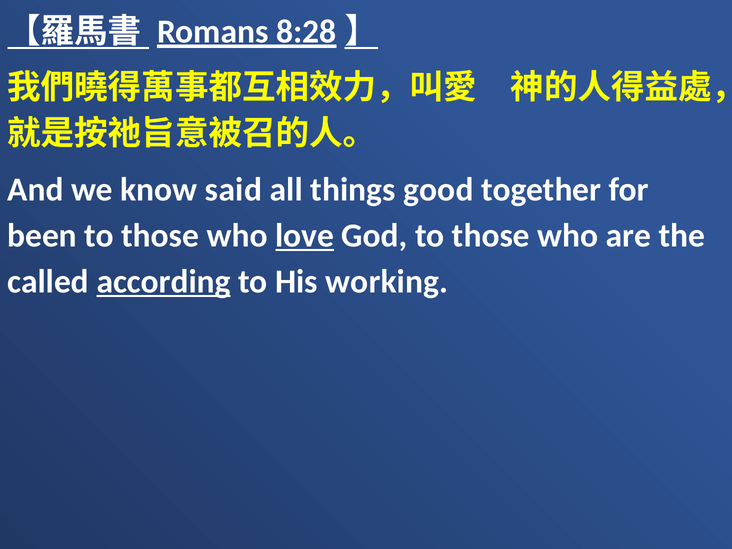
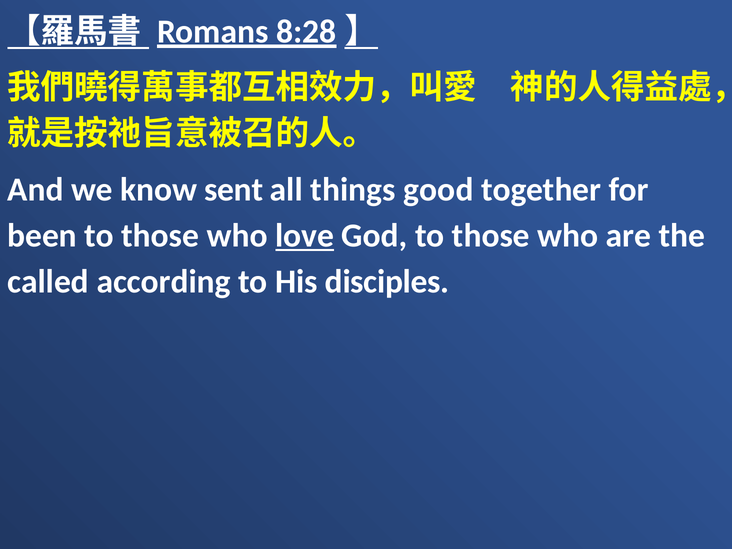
said: said -> sent (234, 190)
according underline: present -> none (164, 281)
working: working -> disciples (387, 281)
